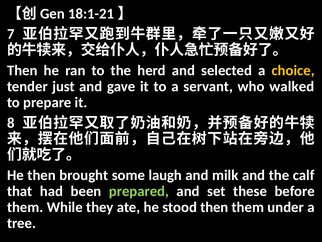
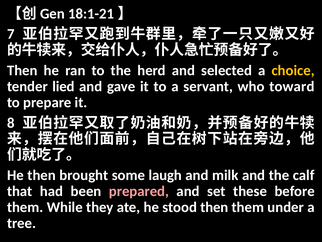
just: just -> lied (64, 86)
walked: walked -> toward (292, 86)
prepared colour: light green -> pink (139, 191)
